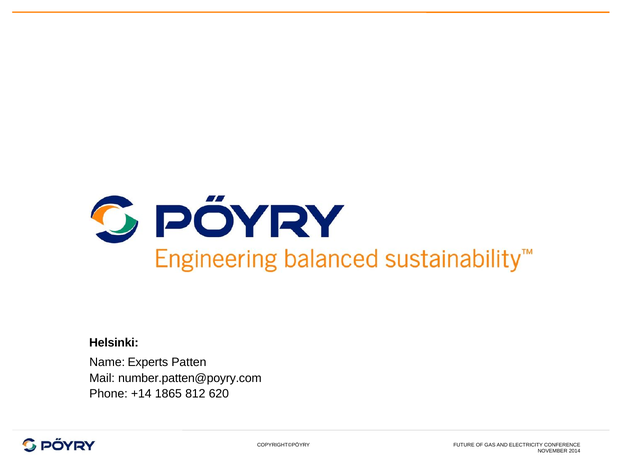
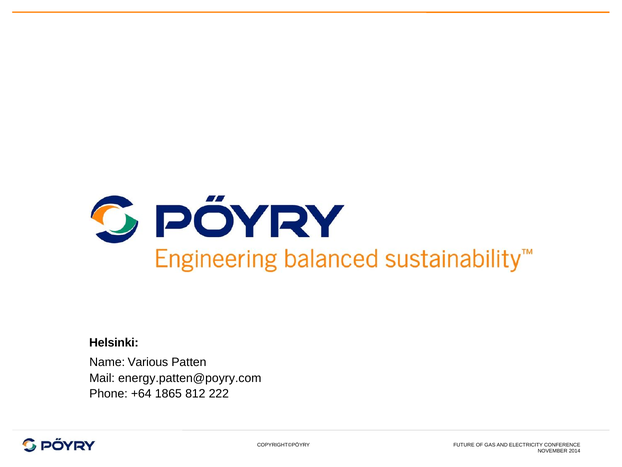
Experts: Experts -> Various (148, 362)
number.patten@poyry.com: number.patten@poyry.com -> energy.patten@poyry.com (190, 378)
+14: +14 -> +64 (141, 393)
620: 620 -> 222 (219, 393)
